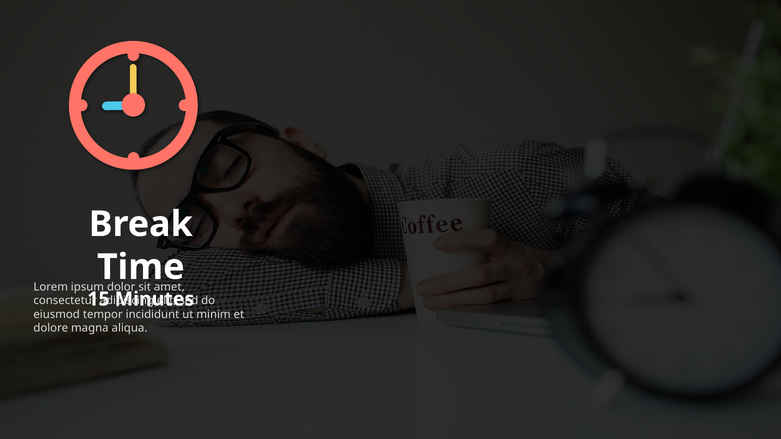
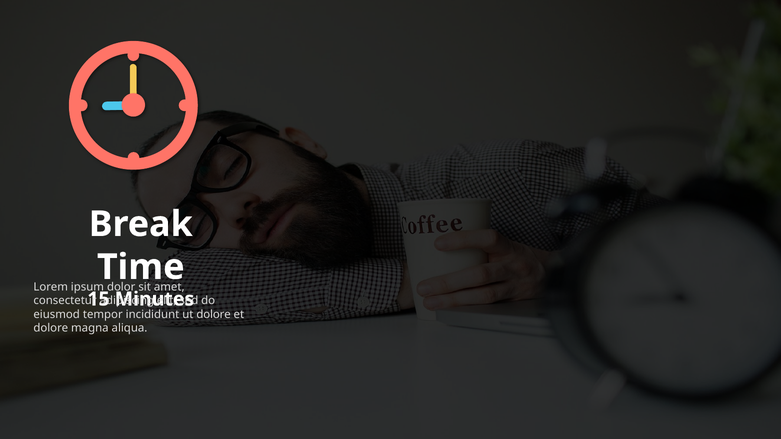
minim: minim -> dolore (214, 315)
